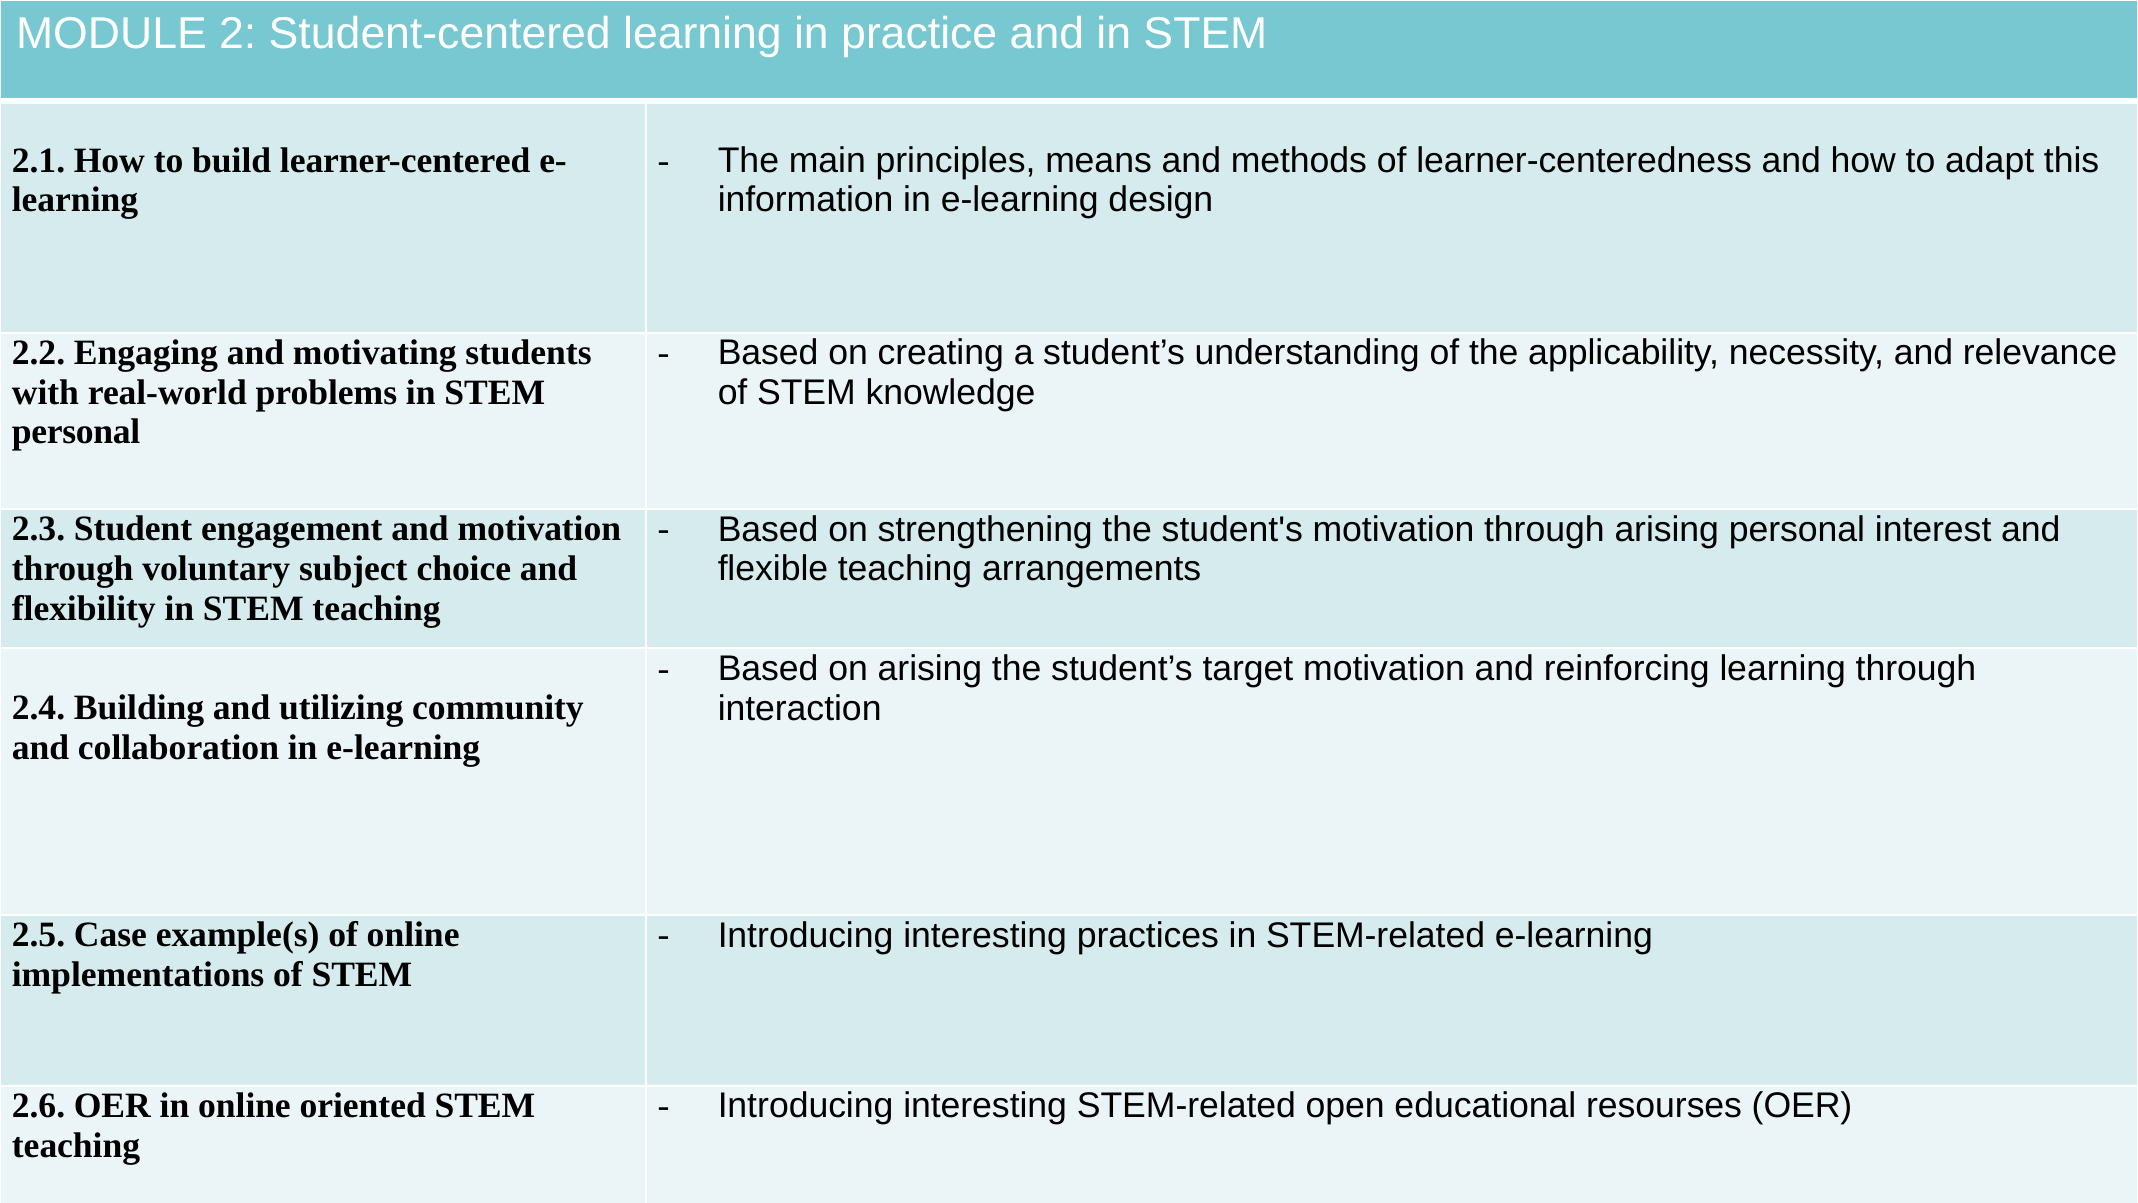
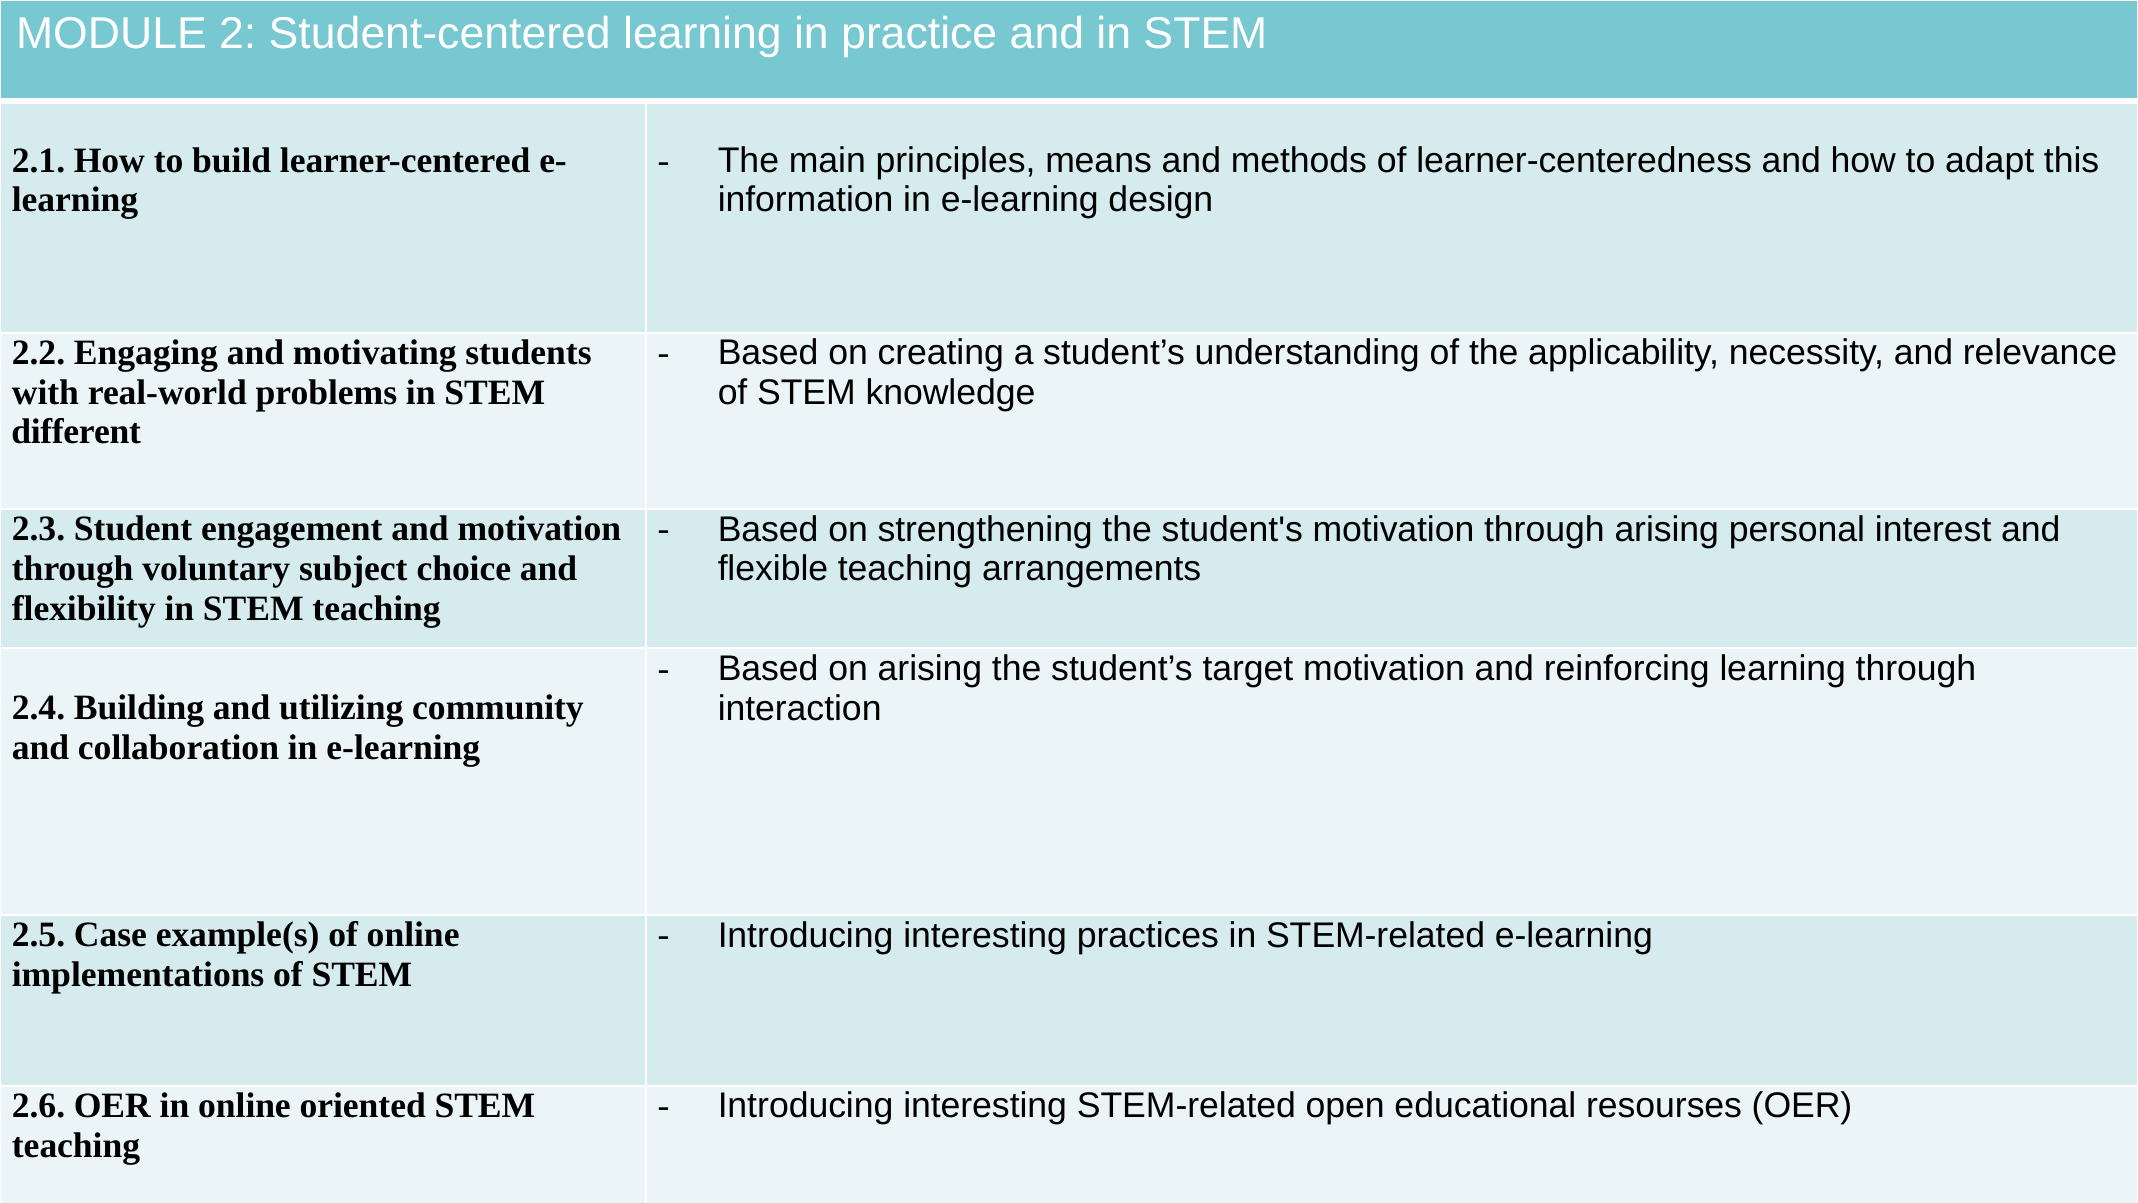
personal: personal -> different (76, 432)
